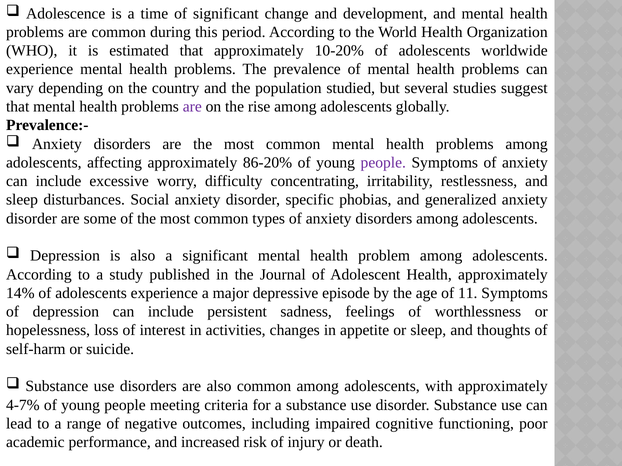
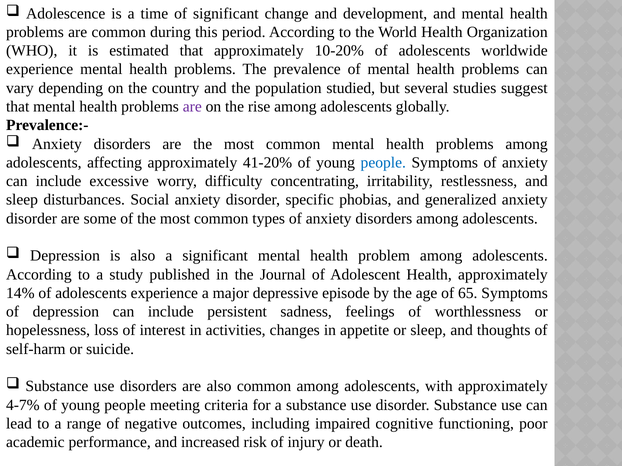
86-20%: 86-20% -> 41-20% (268, 163)
people colour: purple -> blue (383, 163)
11: 11 -> 65 (468, 293)
